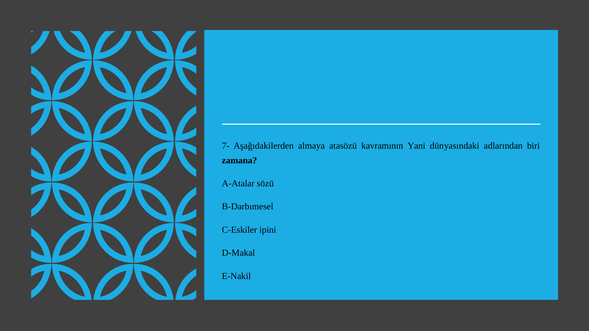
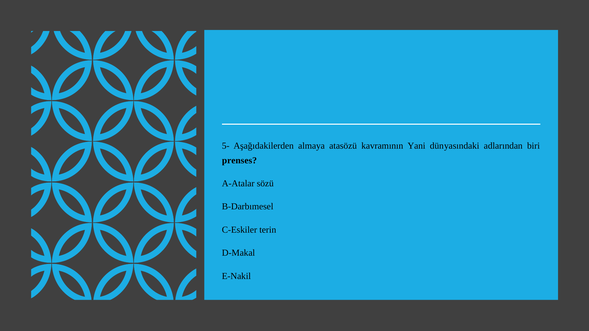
7-: 7- -> 5- (226, 146)
zamana: zamana -> prenses (239, 160)
ipini: ipini -> terin (268, 230)
